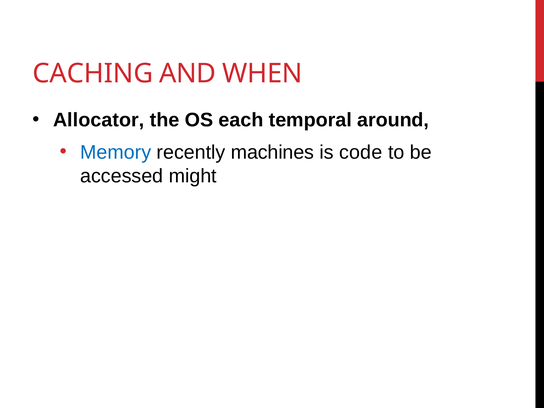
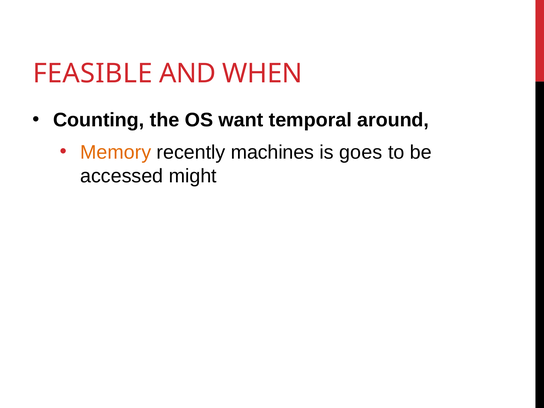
CACHING: CACHING -> FEASIBLE (93, 74)
Allocator: Allocator -> Counting (99, 120)
each: each -> want (241, 120)
Memory colour: blue -> orange (116, 152)
code: code -> goes (361, 152)
